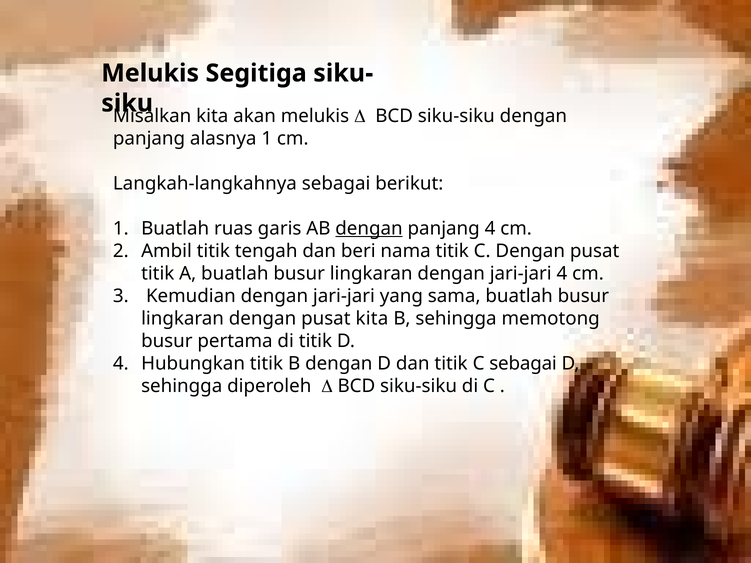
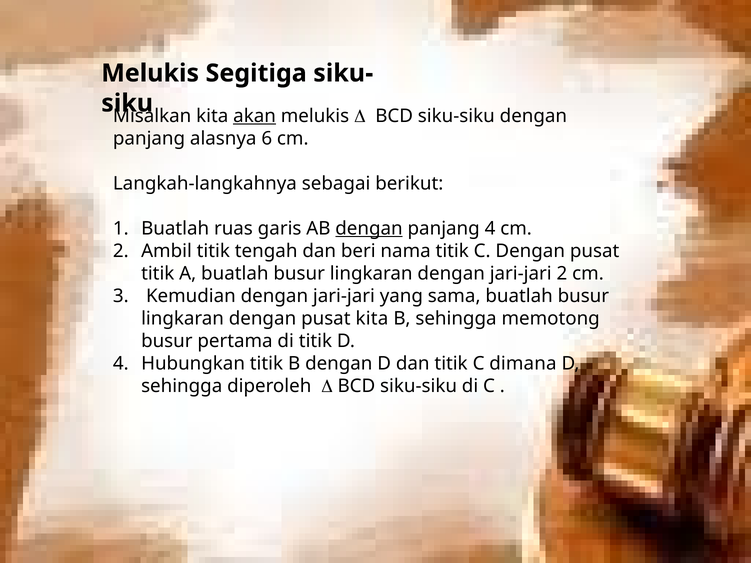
akan underline: none -> present (255, 116)
alasnya 1: 1 -> 6 (267, 139)
jari-jari 4: 4 -> 2 (562, 274)
C sebagai: sebagai -> dimana (523, 364)
